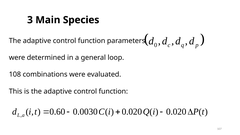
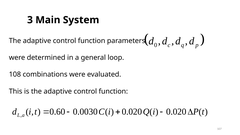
Species: Species -> System (81, 20)
